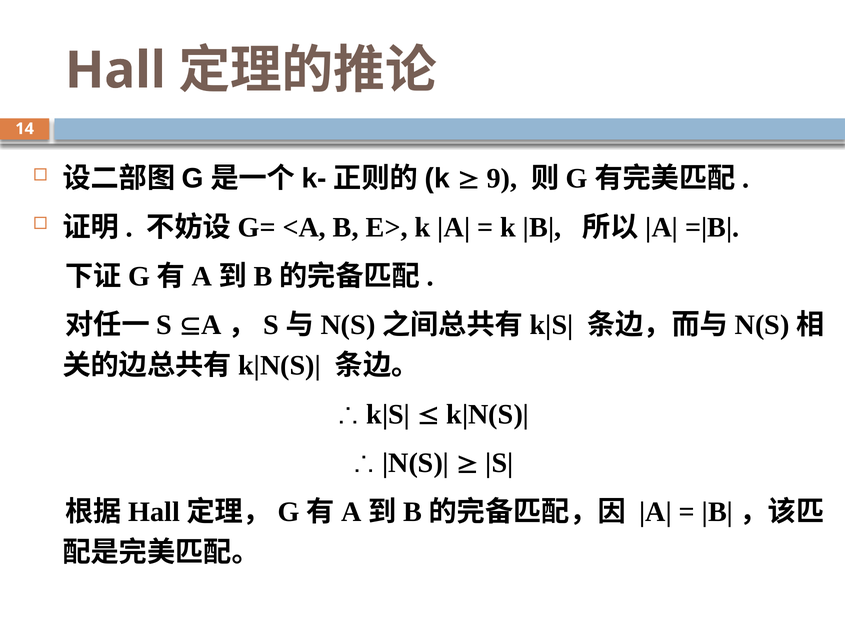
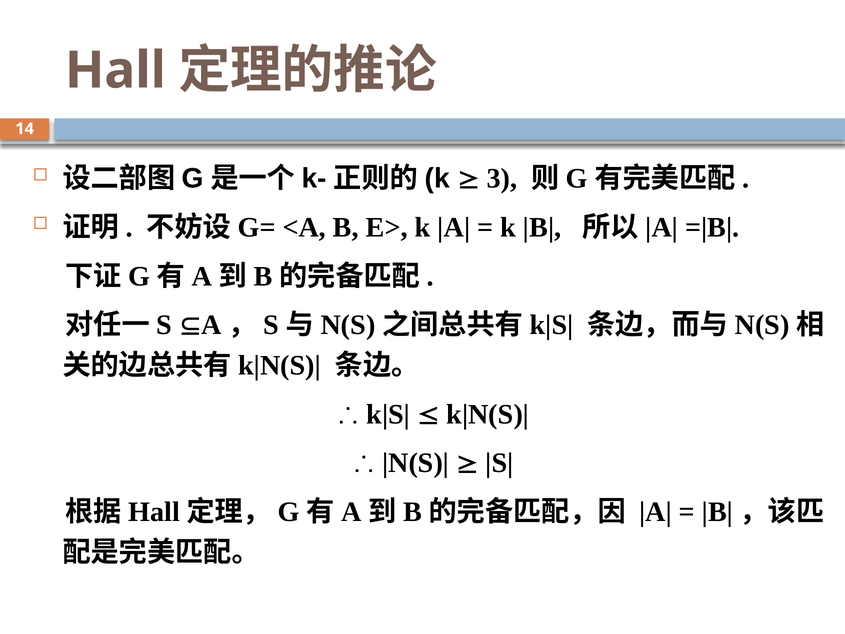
9: 9 -> 3 (502, 179)
